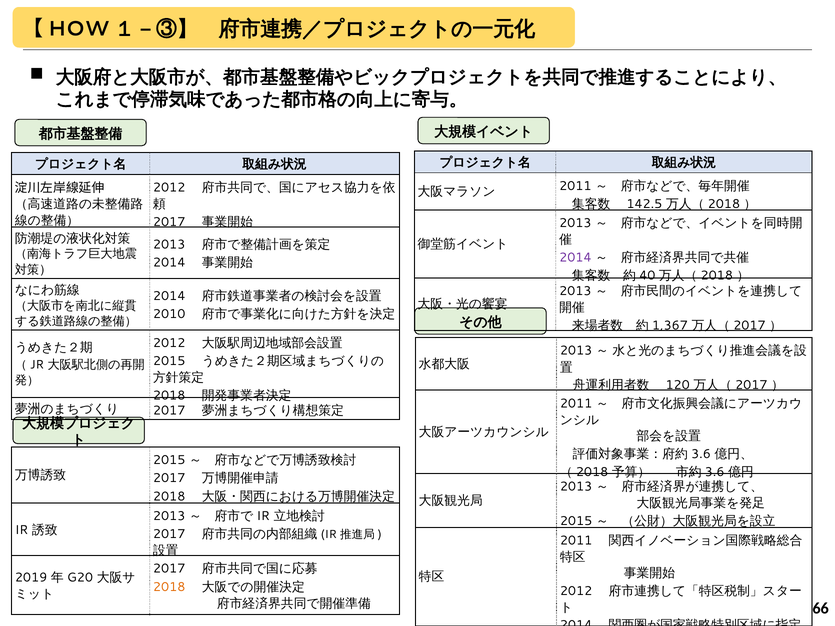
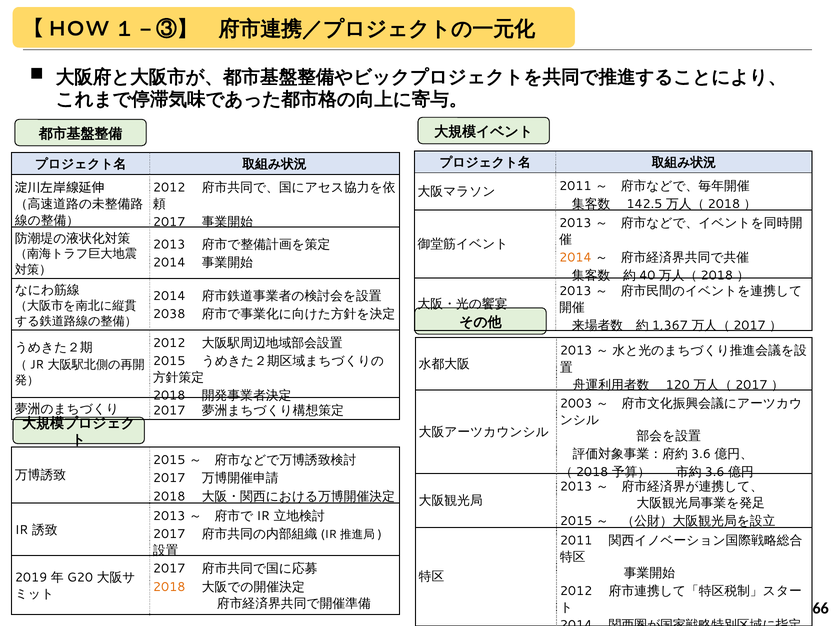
2014 colour: purple -> orange (575, 258)
2010: 2010 -> 2038 (169, 314)
2011: 2011 -> 2003 (576, 403)
